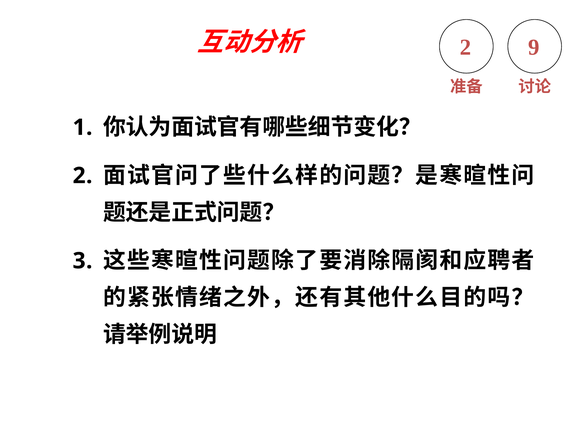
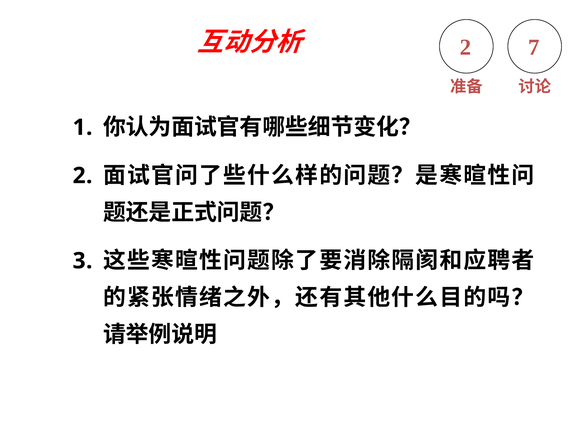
9: 9 -> 7 (534, 47)
